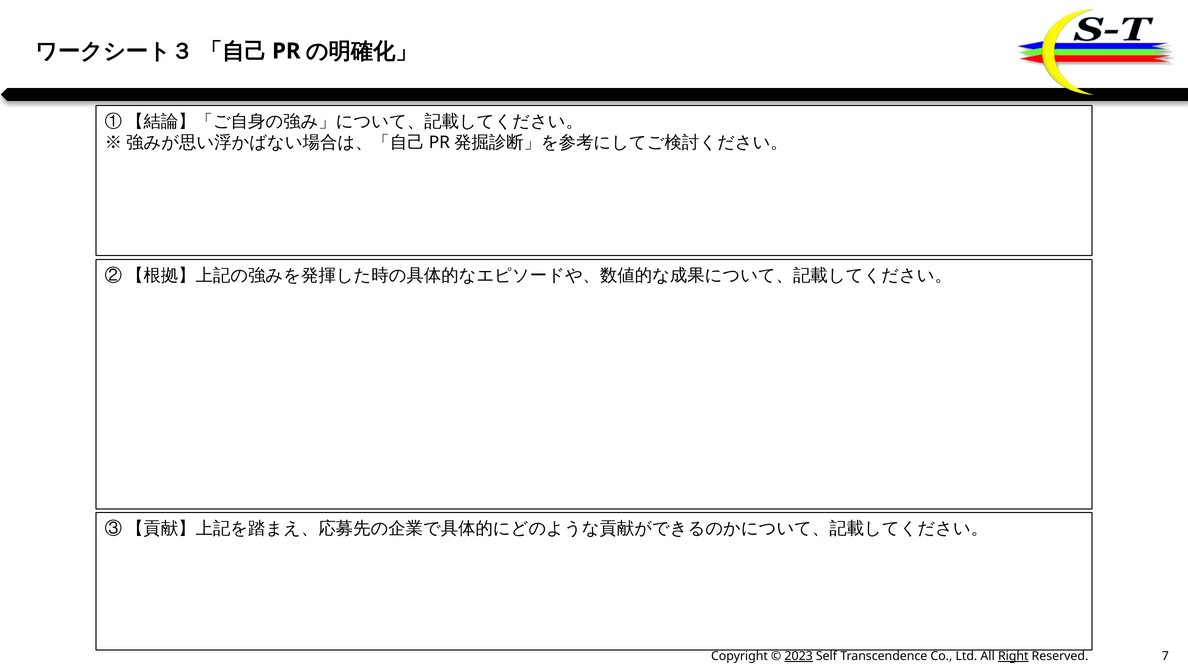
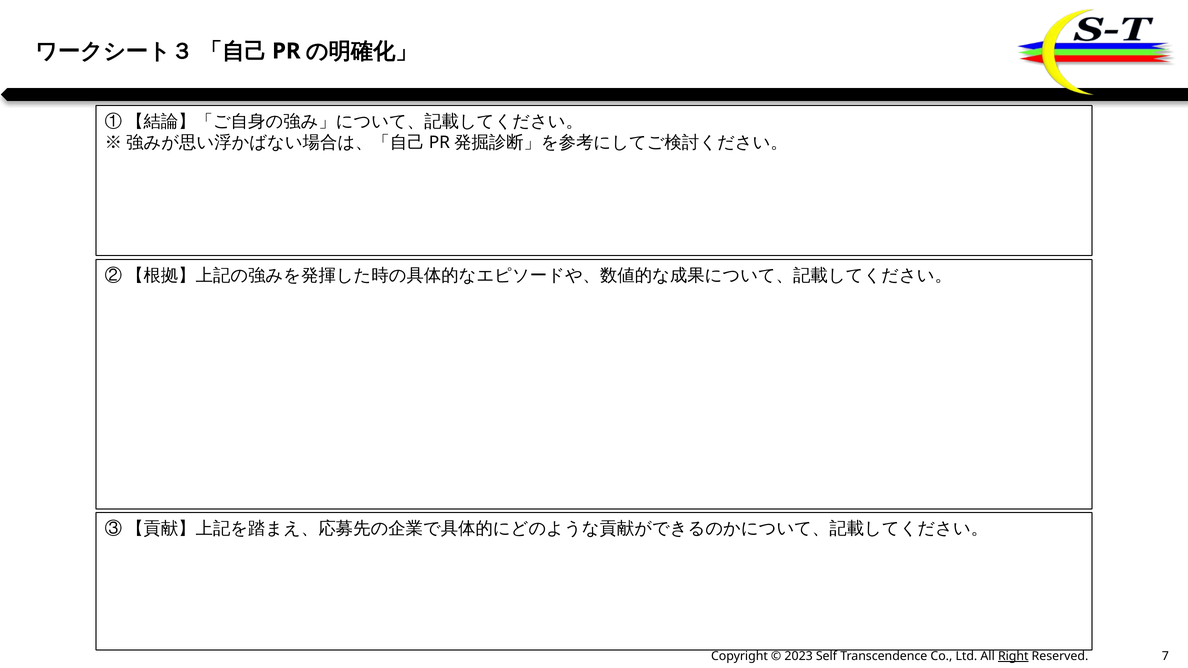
2023 underline: present -> none (799, 656)
